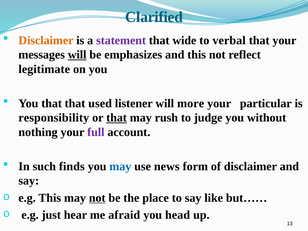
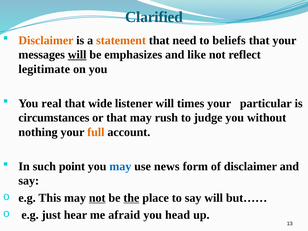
statement colour: purple -> orange (121, 40)
wide: wide -> need (184, 40)
verbal: verbal -> beliefs (229, 40)
and this: this -> like (197, 55)
You that: that -> real (52, 103)
used: used -> wide (100, 103)
more: more -> times (191, 103)
responsibility: responsibility -> circumstances (54, 118)
that underline: present -> none (117, 118)
full colour: purple -> orange (96, 132)
finds: finds -> point (72, 166)
the underline: none -> present (131, 198)
say like: like -> will (214, 198)
